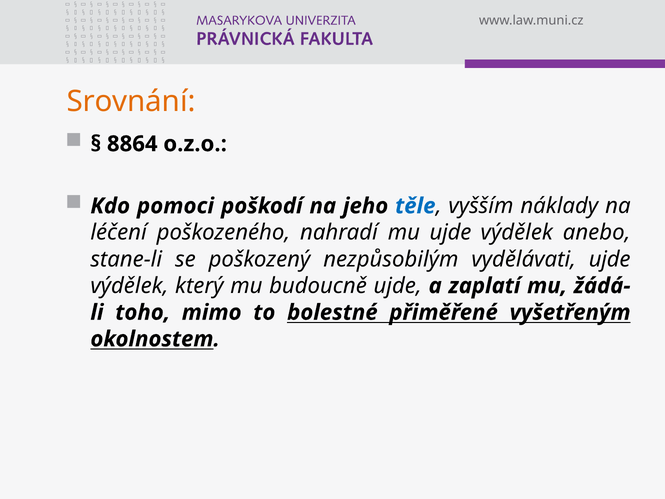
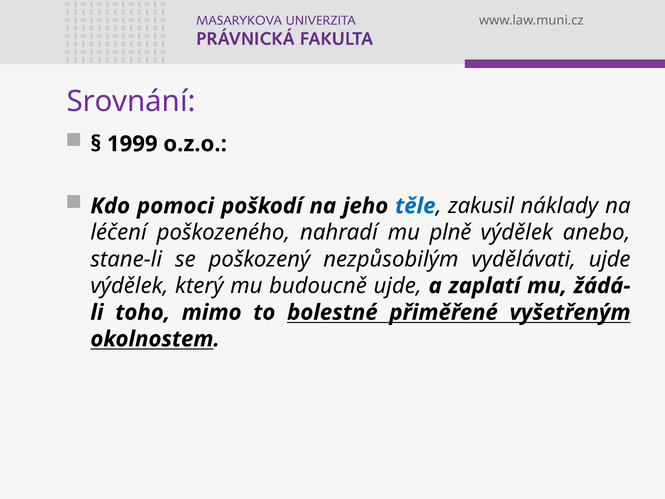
Srovnání colour: orange -> purple (131, 102)
8864: 8864 -> 1999 (132, 144)
vyšším: vyšším -> zakusil (481, 206)
mu ujde: ujde -> plně (450, 232)
